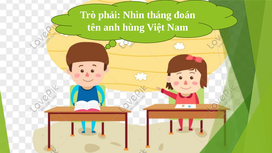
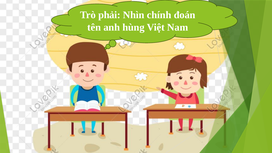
tháng: tháng -> chính (159, 15)
